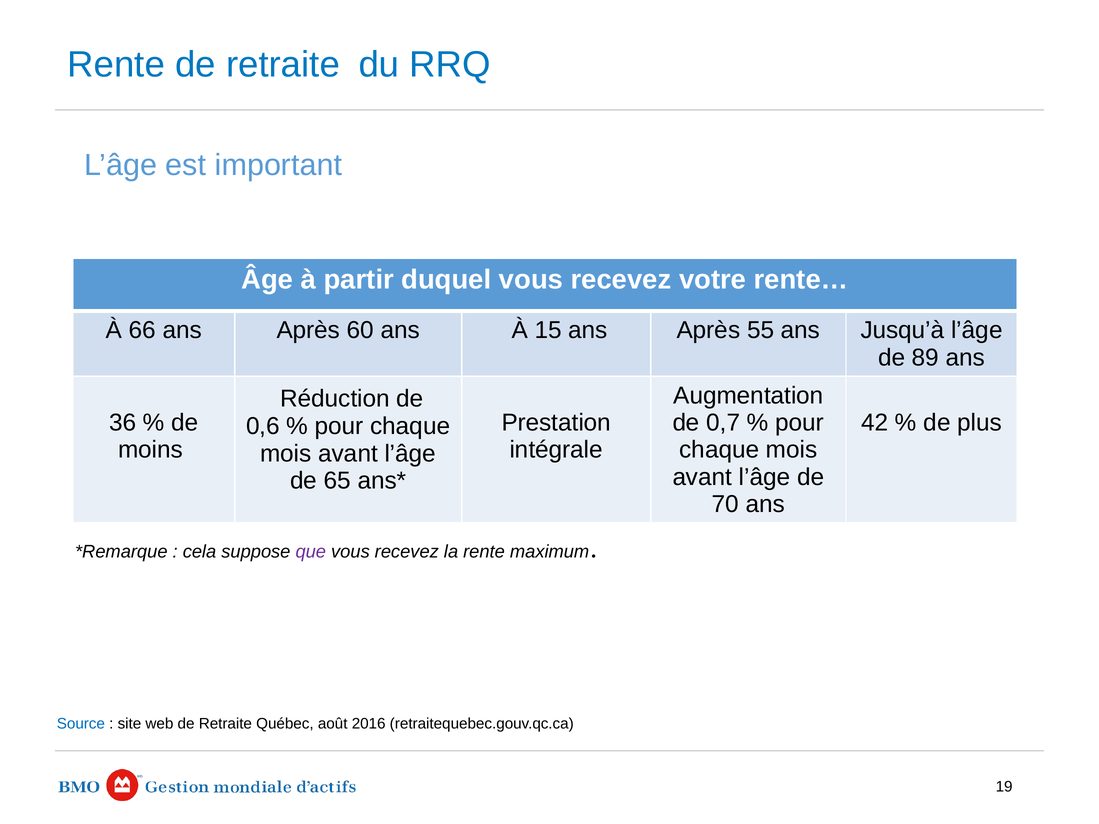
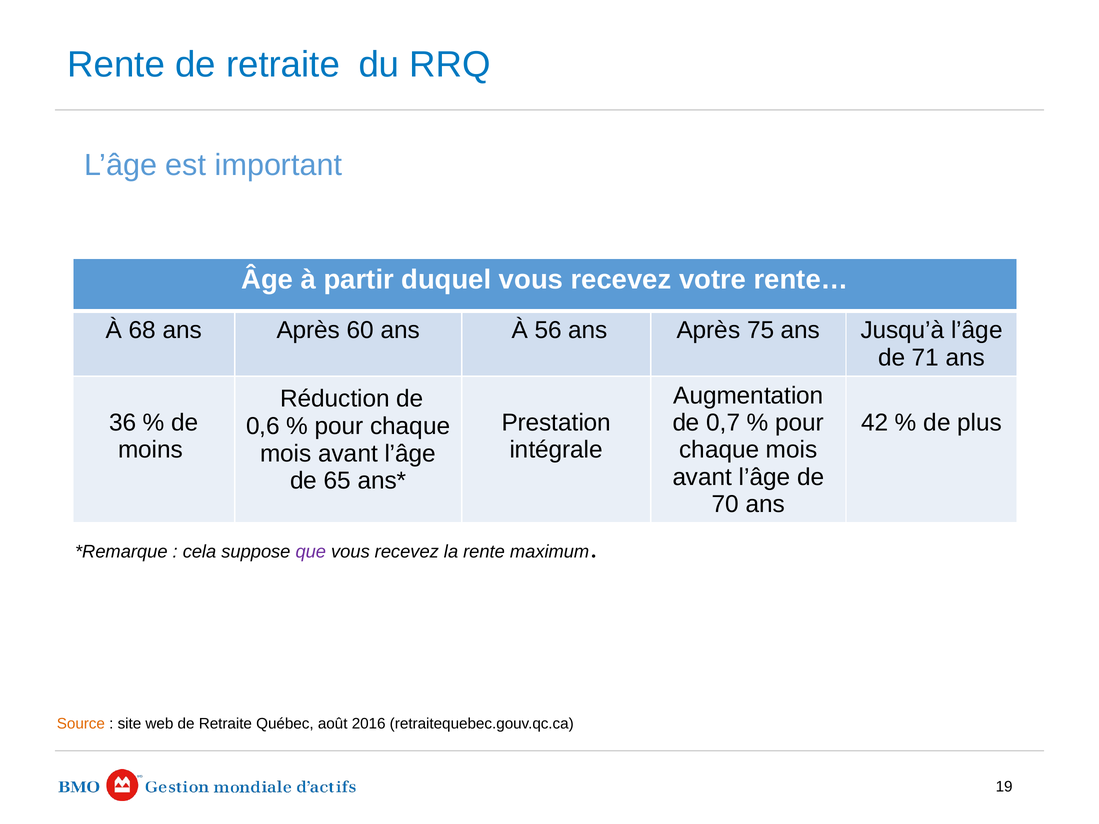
66: 66 -> 68 (142, 330)
15: 15 -> 56 (548, 330)
55: 55 -> 75 (761, 330)
89: 89 -> 71 (925, 358)
Source colour: blue -> orange (81, 724)
